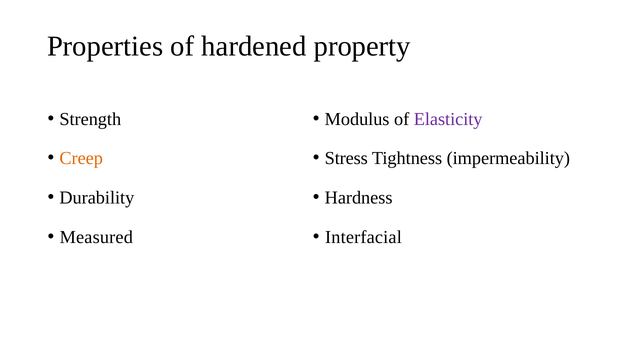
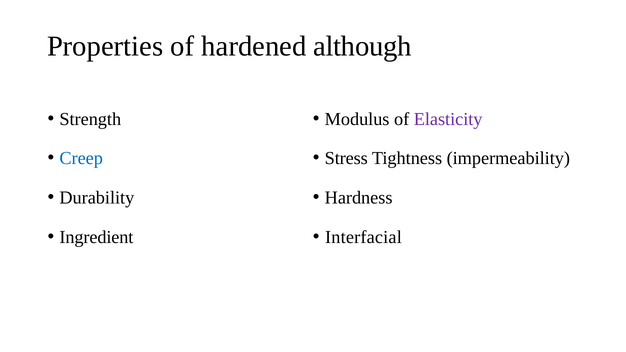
property: property -> although (362, 46)
Creep colour: orange -> blue (81, 159)
Measured: Measured -> Ingredient (96, 237)
